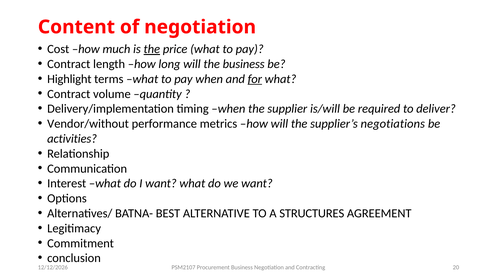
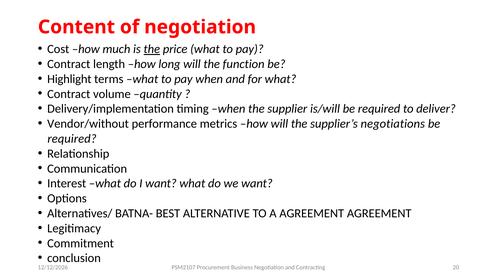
the business: business -> function (244, 64)
for underline: present -> none (255, 79)
activities: activities -> required (72, 138)
A STRUCTURES: STRUCTURES -> AGREEMENT (312, 213)
